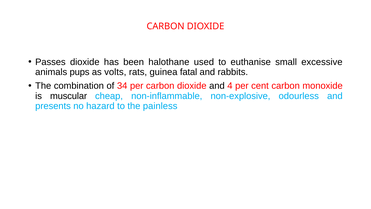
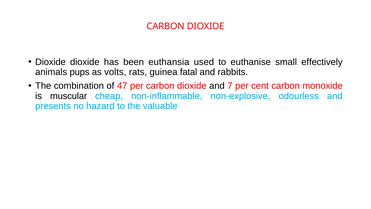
Passes: Passes -> Dioxide (50, 62)
halothane: halothane -> euthansia (169, 62)
excessive: excessive -> effectively (322, 62)
34: 34 -> 47 (122, 86)
4: 4 -> 7 (230, 86)
painless: painless -> valuable (160, 106)
